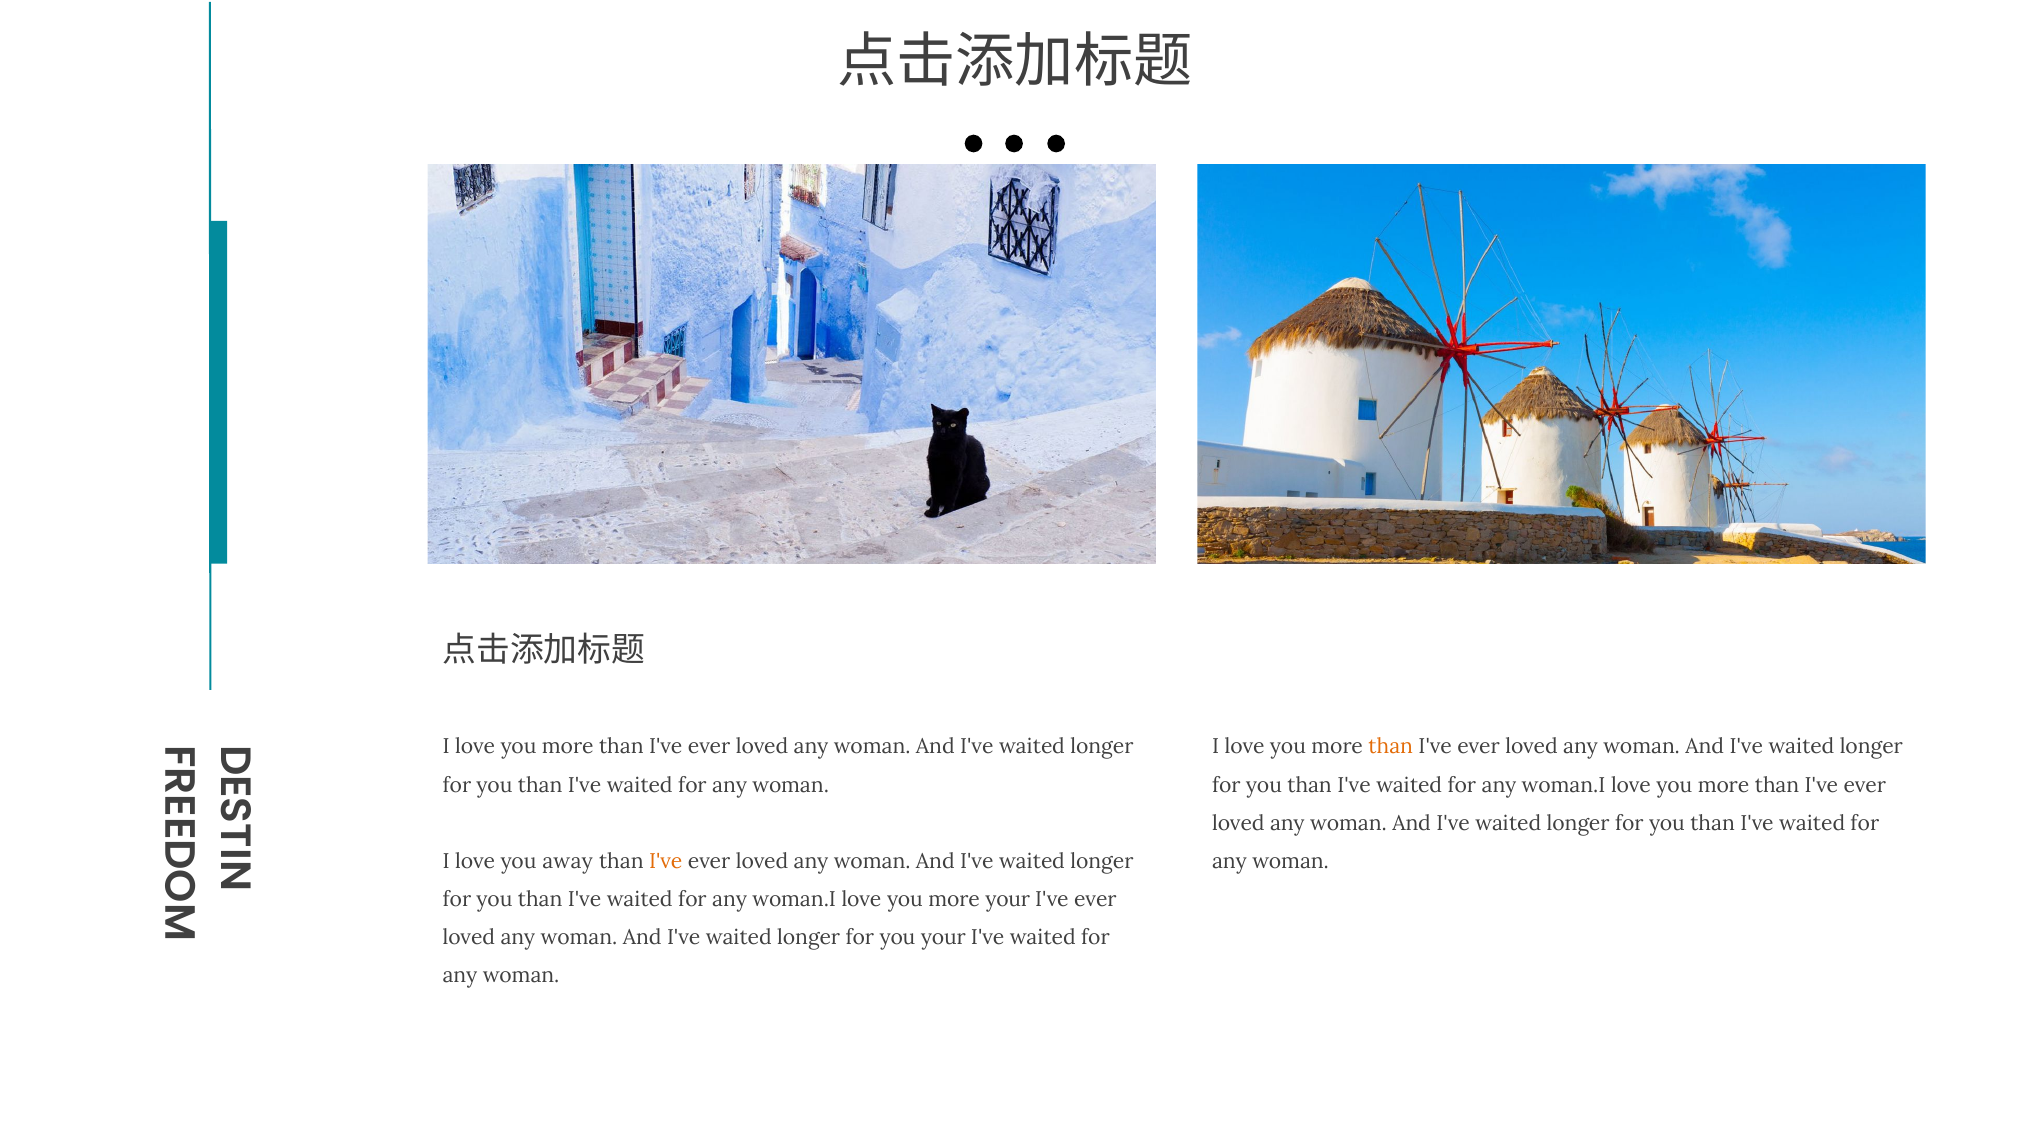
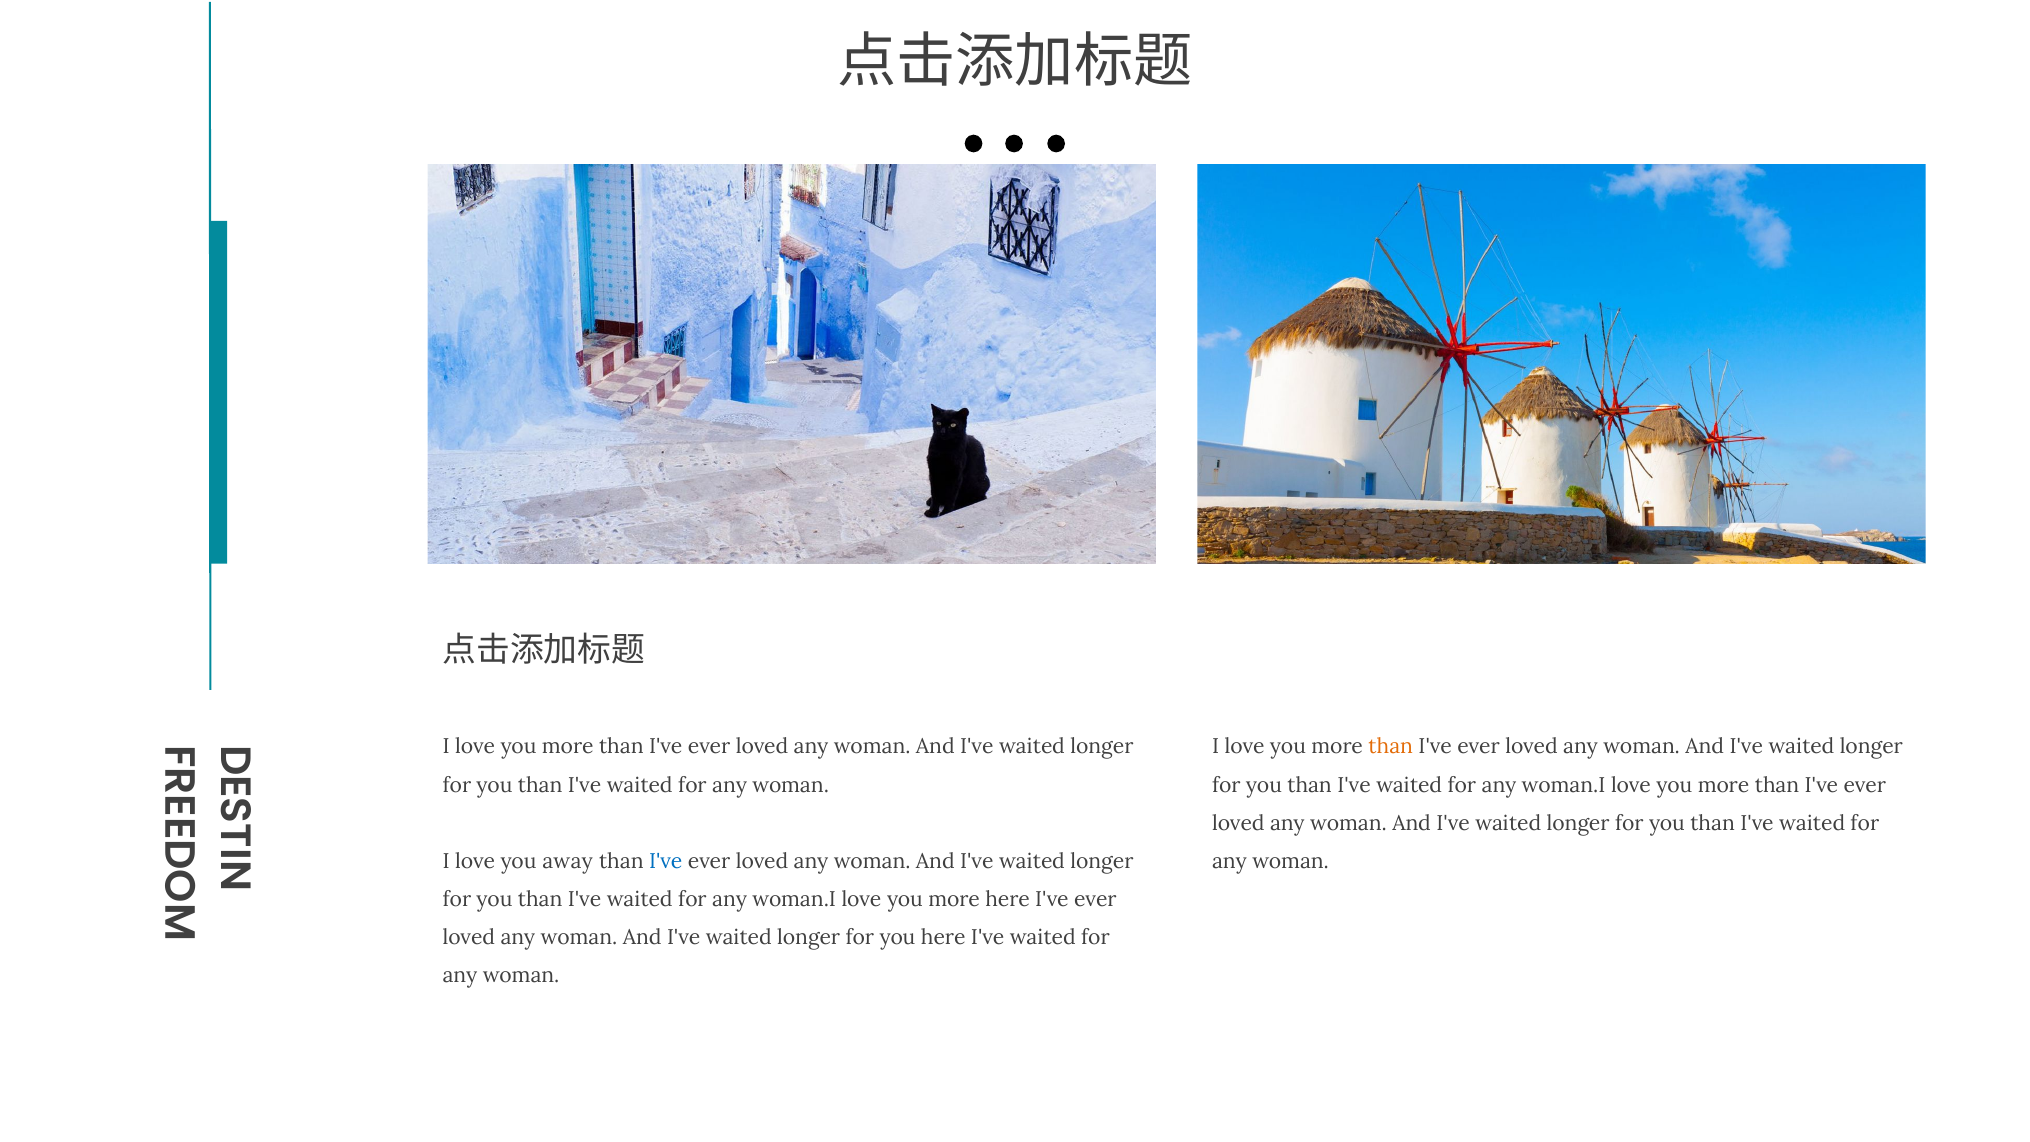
I've colour: orange -> blue (666, 861)
more your: your -> here (1008, 899)
you your: your -> here (943, 937)
